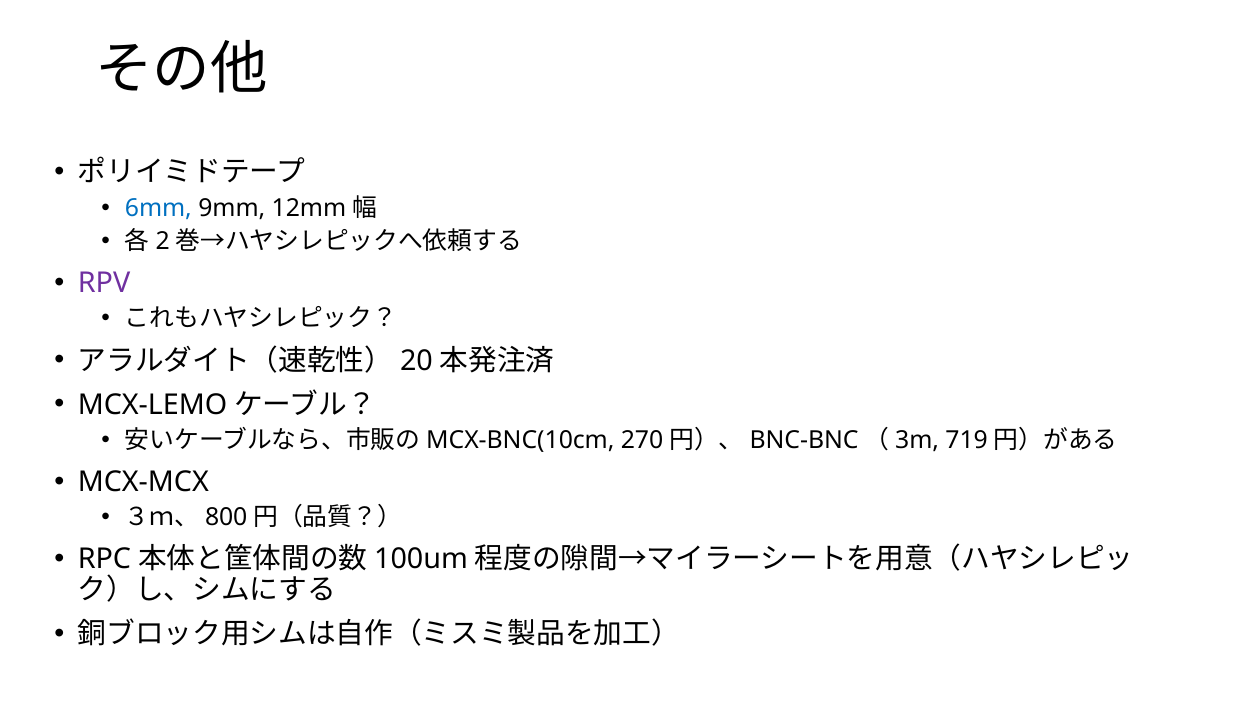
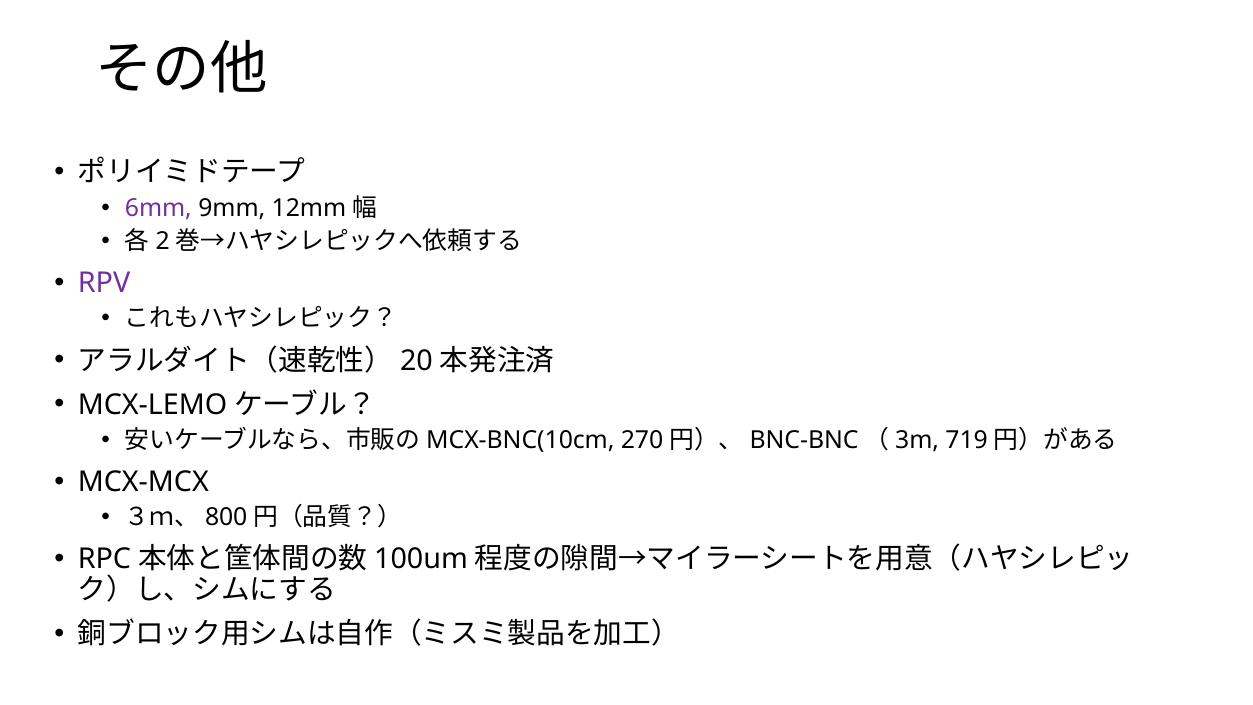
6mm colour: blue -> purple (158, 208)
